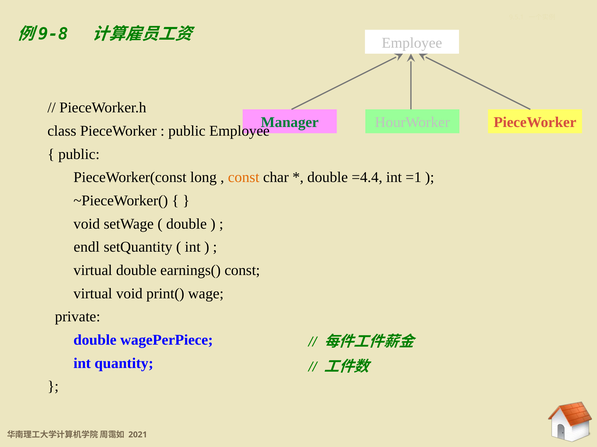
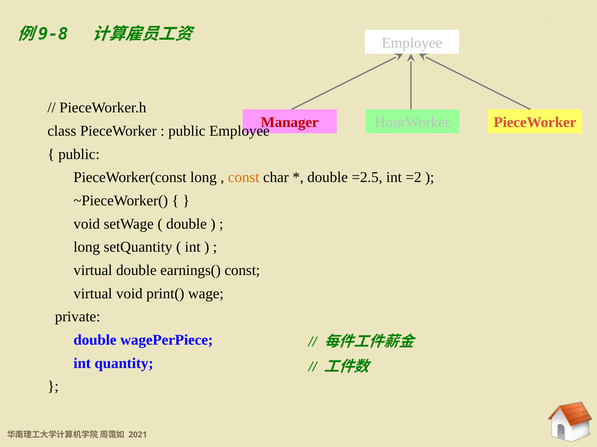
Manager colour: green -> red (290, 123)
=4.4: =4.4 -> =2.5 (367, 178)
=1: =1 -> =2 (414, 178)
endl: endl -> long (87, 247)
